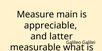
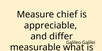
main: main -> chief (67, 14)
latter: latter -> differ (61, 36)
